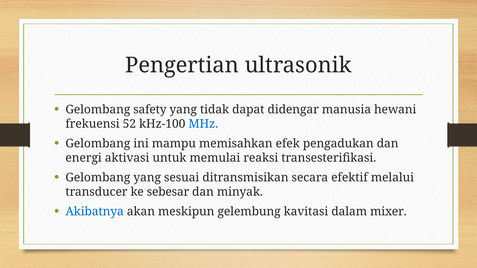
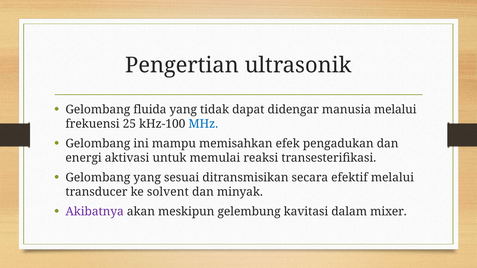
safety: safety -> fluida (150, 110)
manusia hewani: hewani -> melalui (395, 110)
52: 52 -> 25 (129, 124)
sebesar: sebesar -> solvent (168, 192)
Akibatnya colour: blue -> purple (95, 212)
